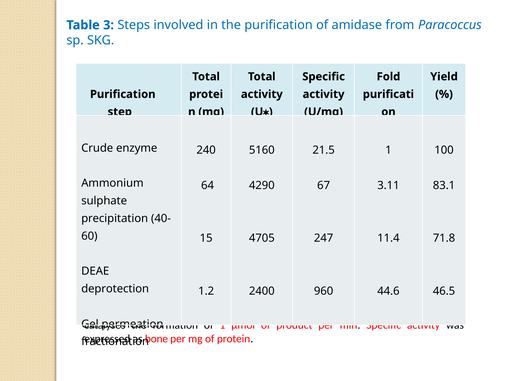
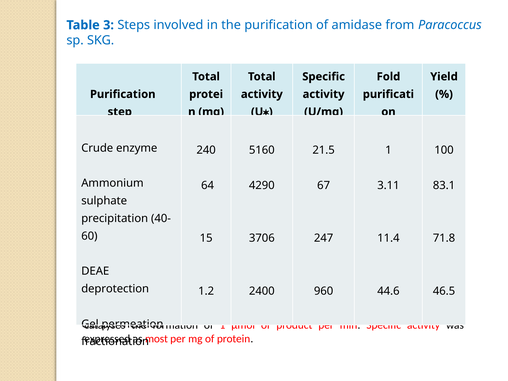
4705: 4705 -> 3706 (262, 238)
bone: bone -> most (156, 339)
